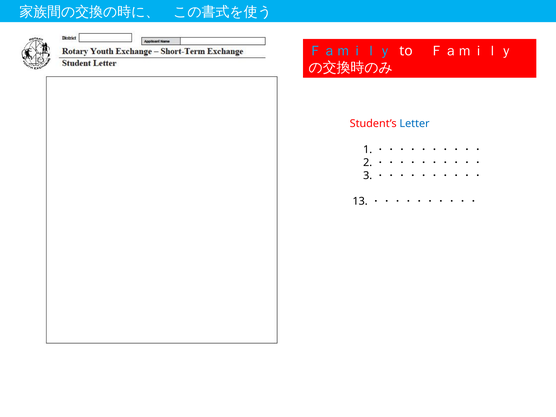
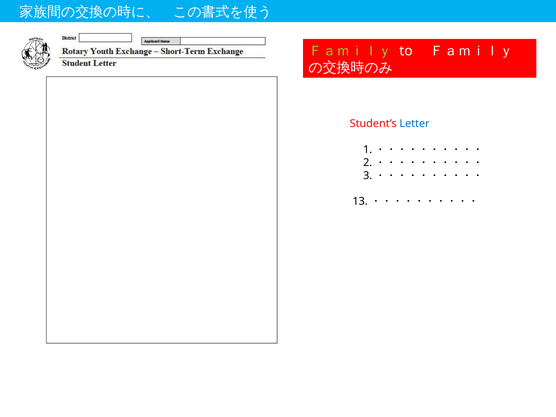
Ｆａｍｉｌｙ colour: light blue -> light green (350, 51)
